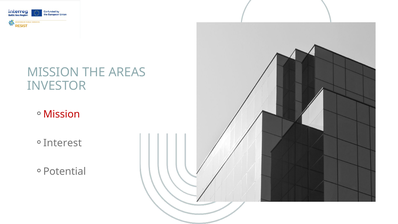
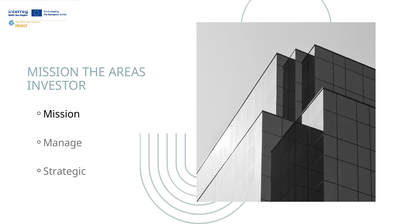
Mission colour: red -> black (62, 114)
Interest: Interest -> Manage (63, 143)
Potential: Potential -> Strategic (65, 172)
